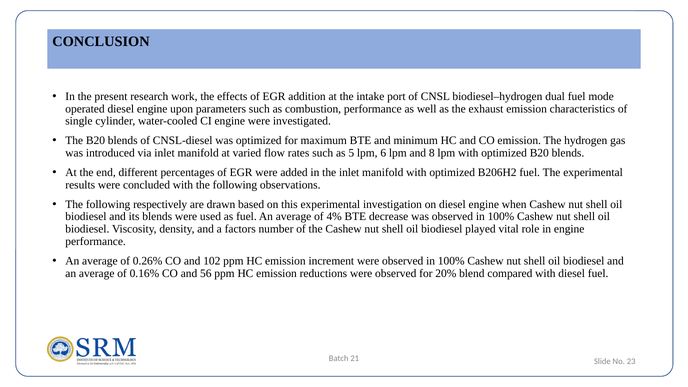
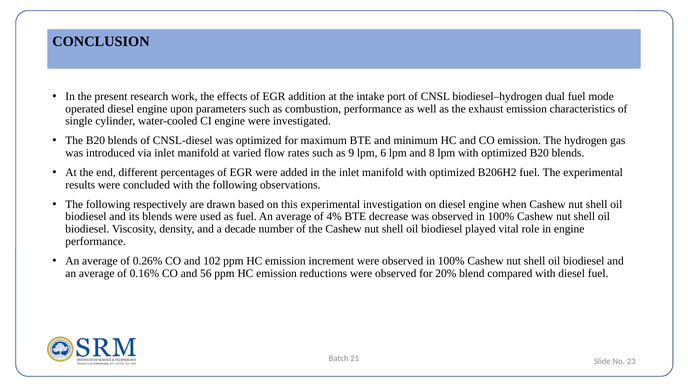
5: 5 -> 9 (351, 153)
factors: factors -> decade (240, 229)
